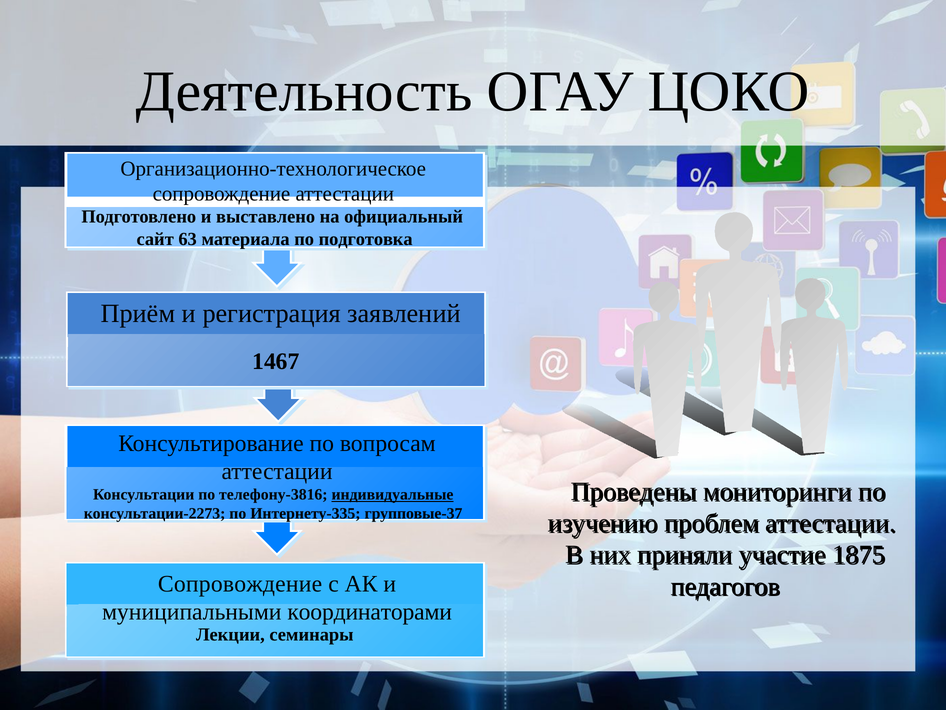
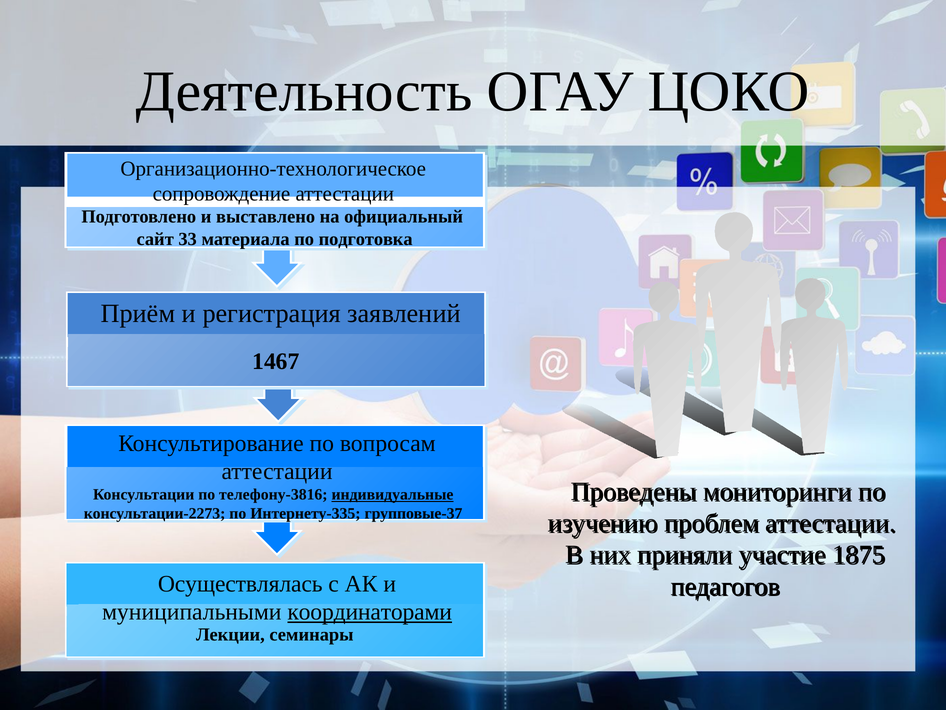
63: 63 -> 33 (188, 239)
Сопровождение: Сопровождение -> Осуществлялась (240, 583)
координаторами underline: none -> present (370, 612)
